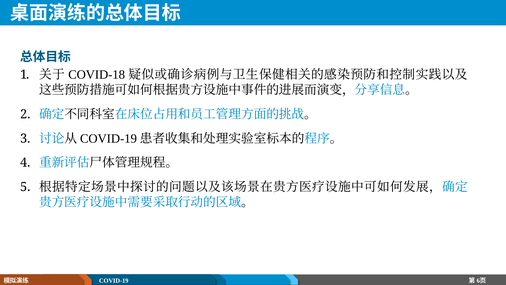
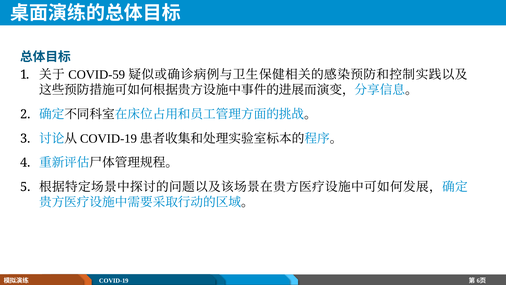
COVID-18: COVID-18 -> COVID-59 (97, 75)
